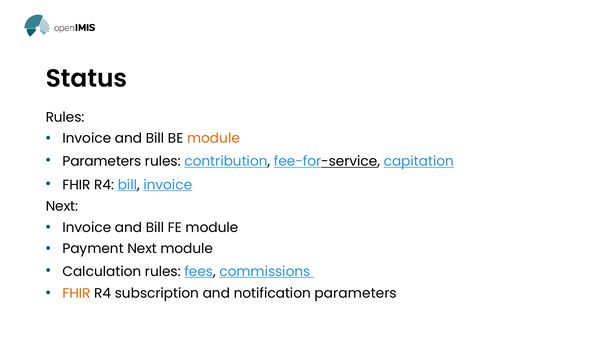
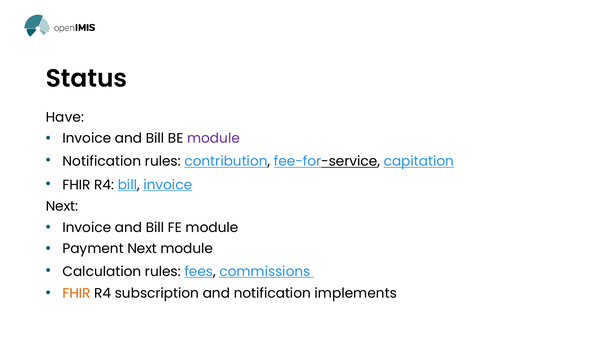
Rules: Rules -> Have (65, 117)
module colour: orange -> purple (213, 138)
Parameters: Parameters -> Notification (102, 161)
notification parameters: parameters -> implements (356, 293)
